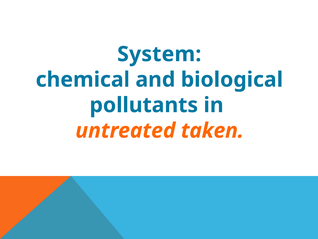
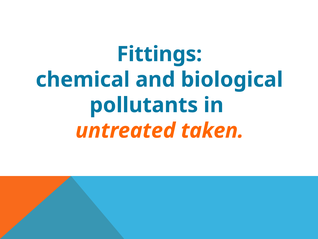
System: System -> Fittings (159, 54)
